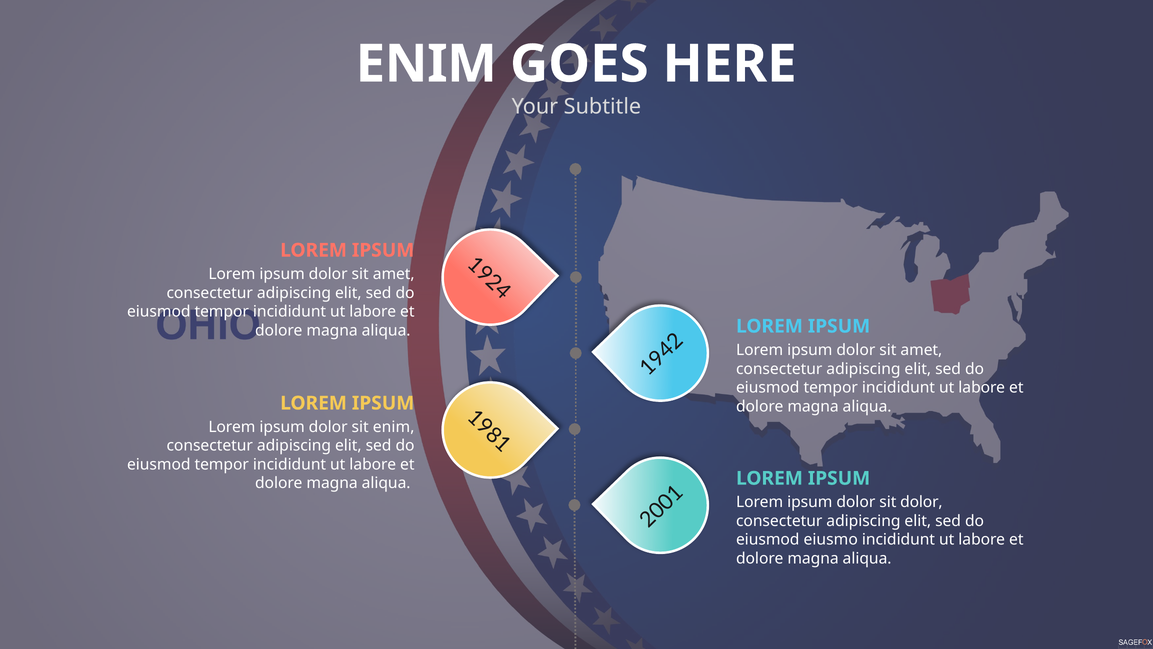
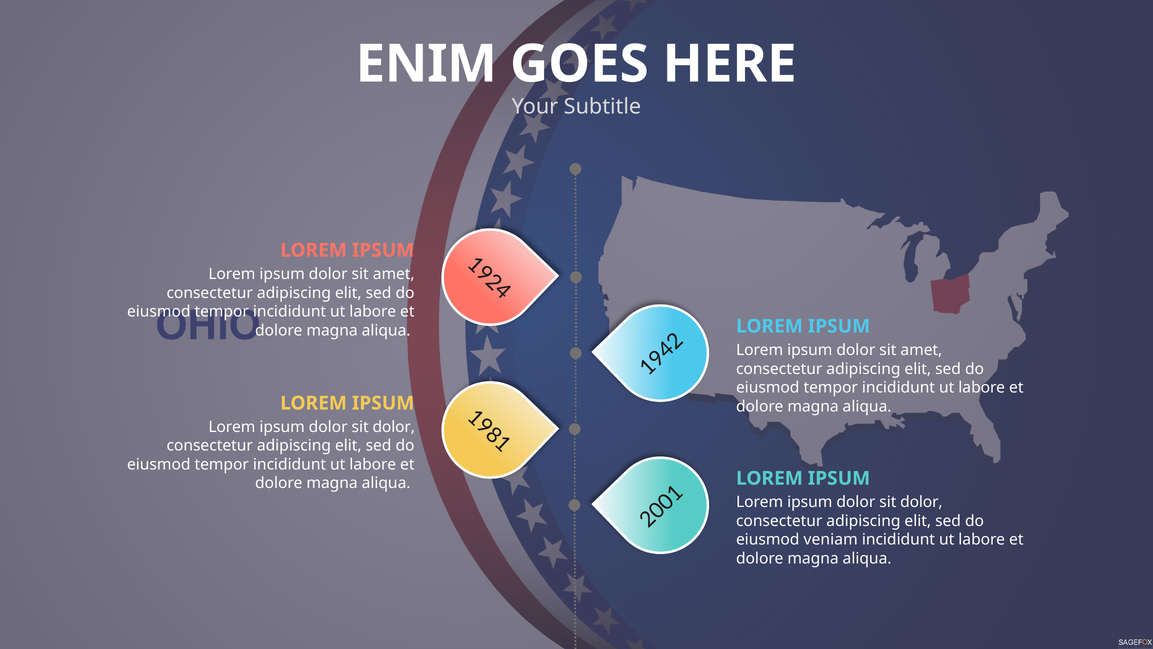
enim: enim -> dolor (394, 427)
eiusmo: eiusmo -> veniam (831, 539)
